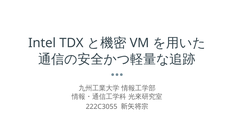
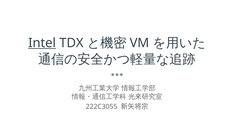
Intel underline: none -> present (42, 43)
